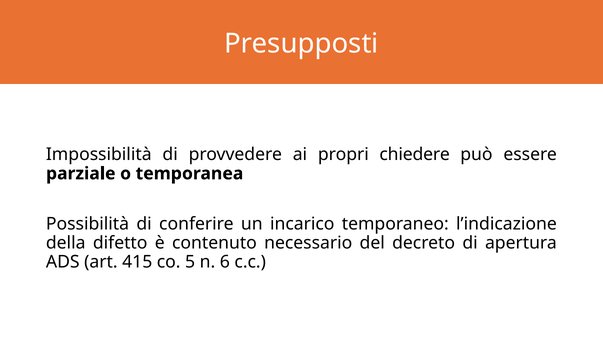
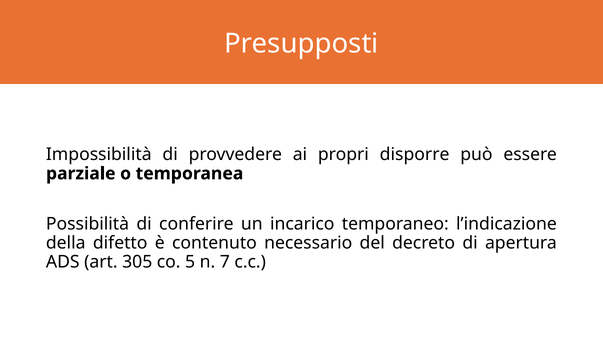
chiedere: chiedere -> disporre (415, 155)
415: 415 -> 305 (137, 262)
6: 6 -> 7 (225, 262)
